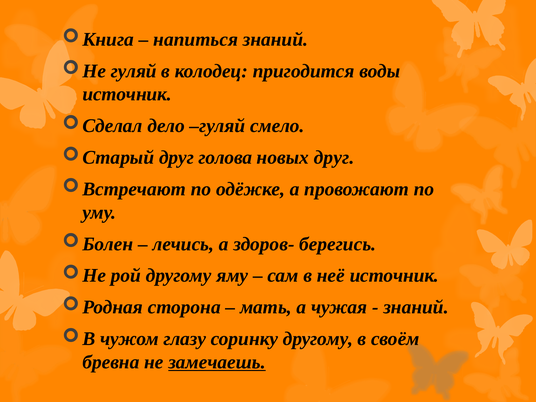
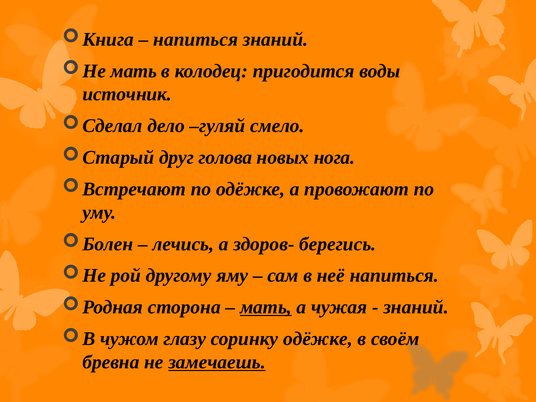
гуляй: гуляй -> мать (134, 71)
новых друг: друг -> нога (334, 157)
неё источник: источник -> напиться (394, 276)
мать underline: none -> present (266, 307)
соринку другому: другому -> одёжке (318, 339)
